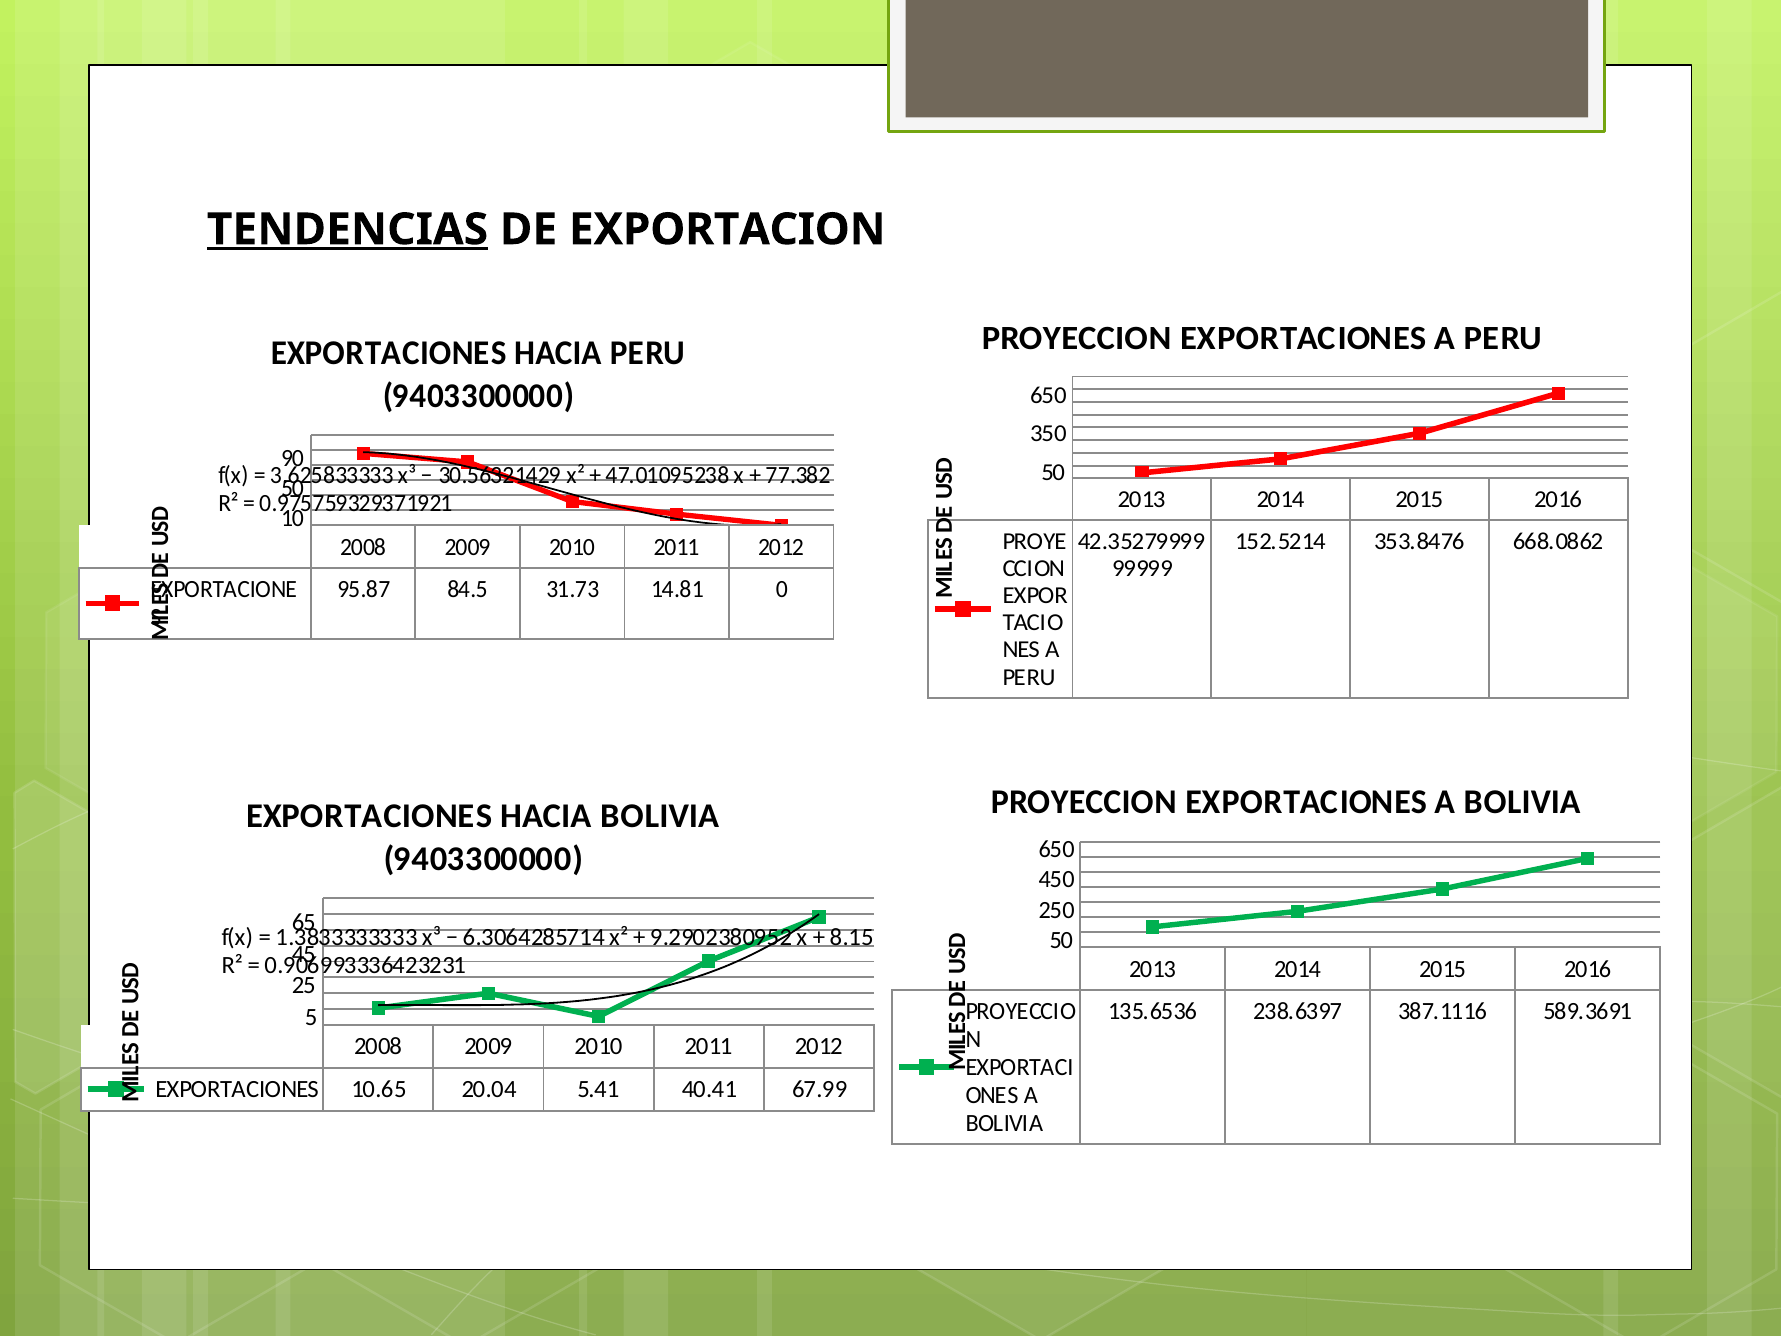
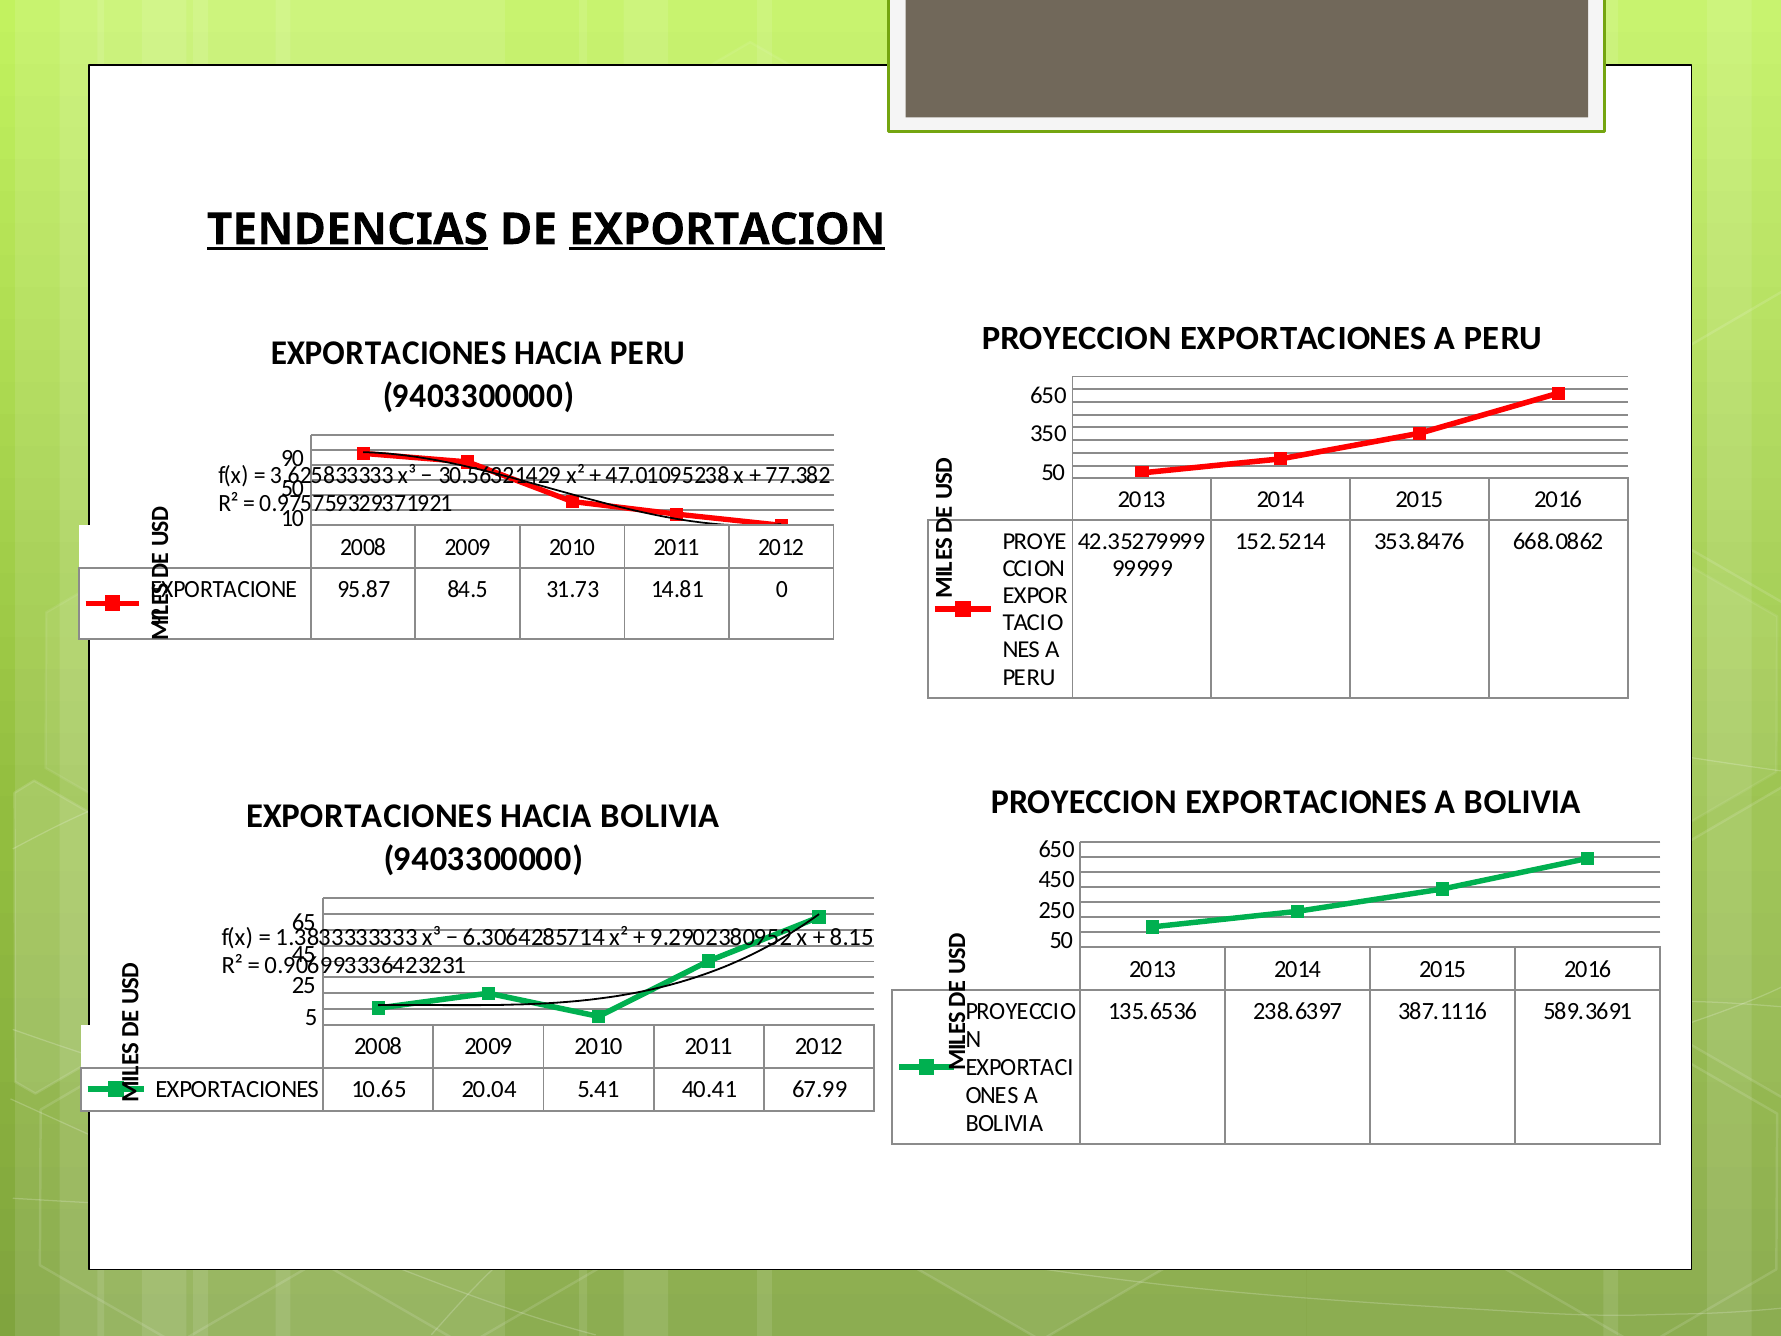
EXPORTACION underline: none -> present (727, 230)
